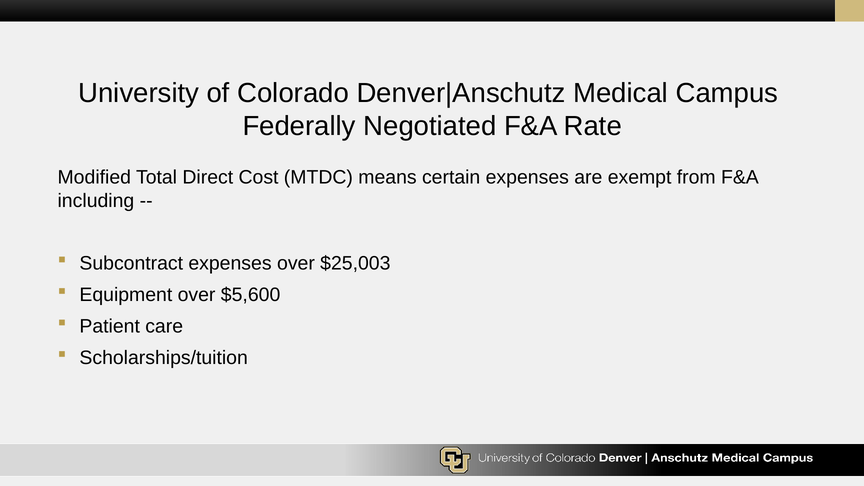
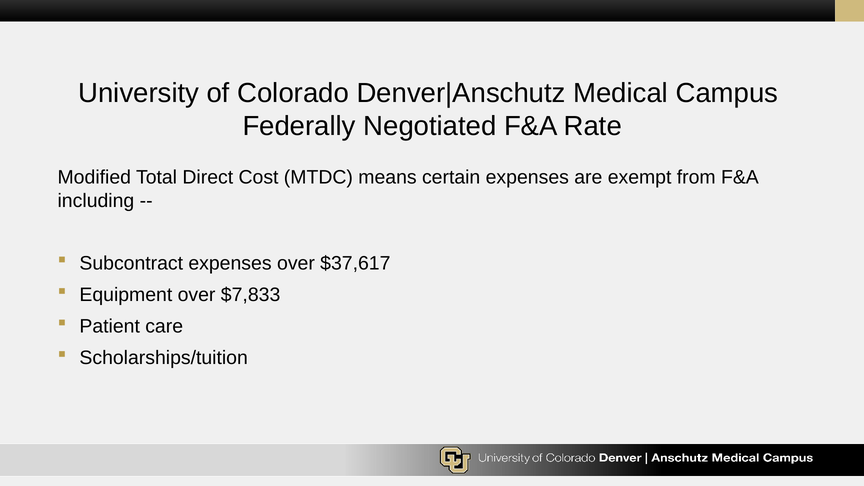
$25,003: $25,003 -> $37,617 (355, 263)
$5,600: $5,600 -> $7,833 (251, 295)
